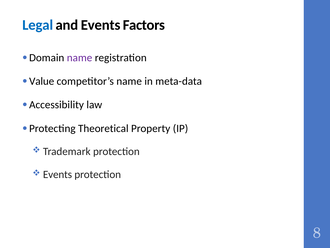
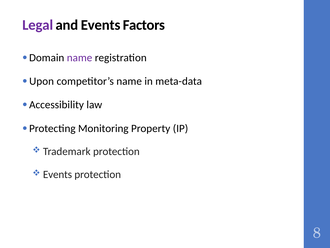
Legal colour: blue -> purple (38, 25)
Value: Value -> Upon (42, 81)
Theoretical: Theoretical -> Monitoring (103, 128)
